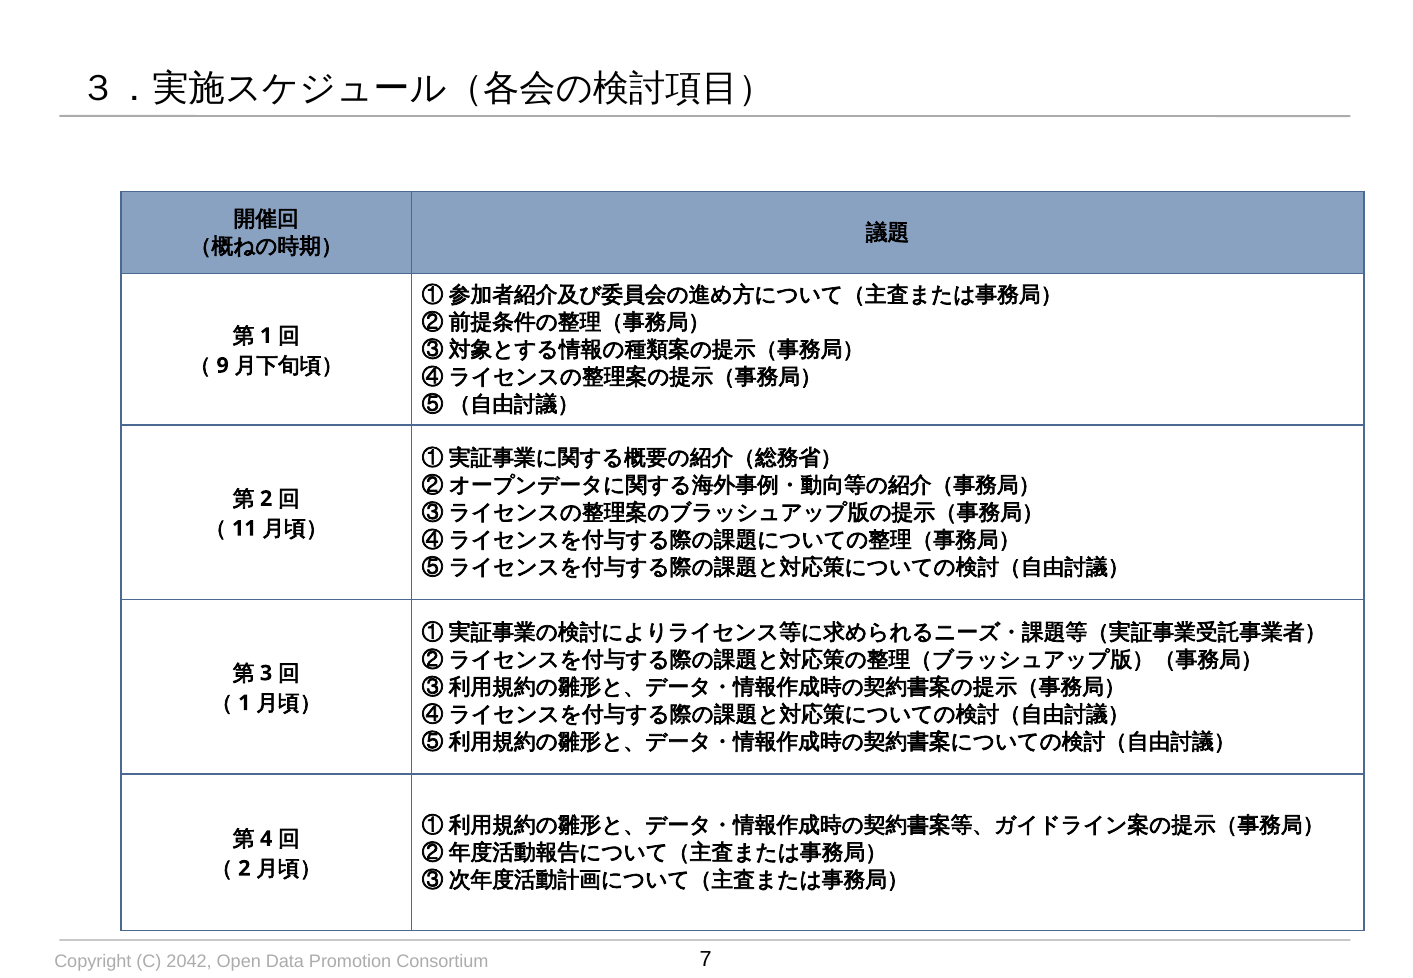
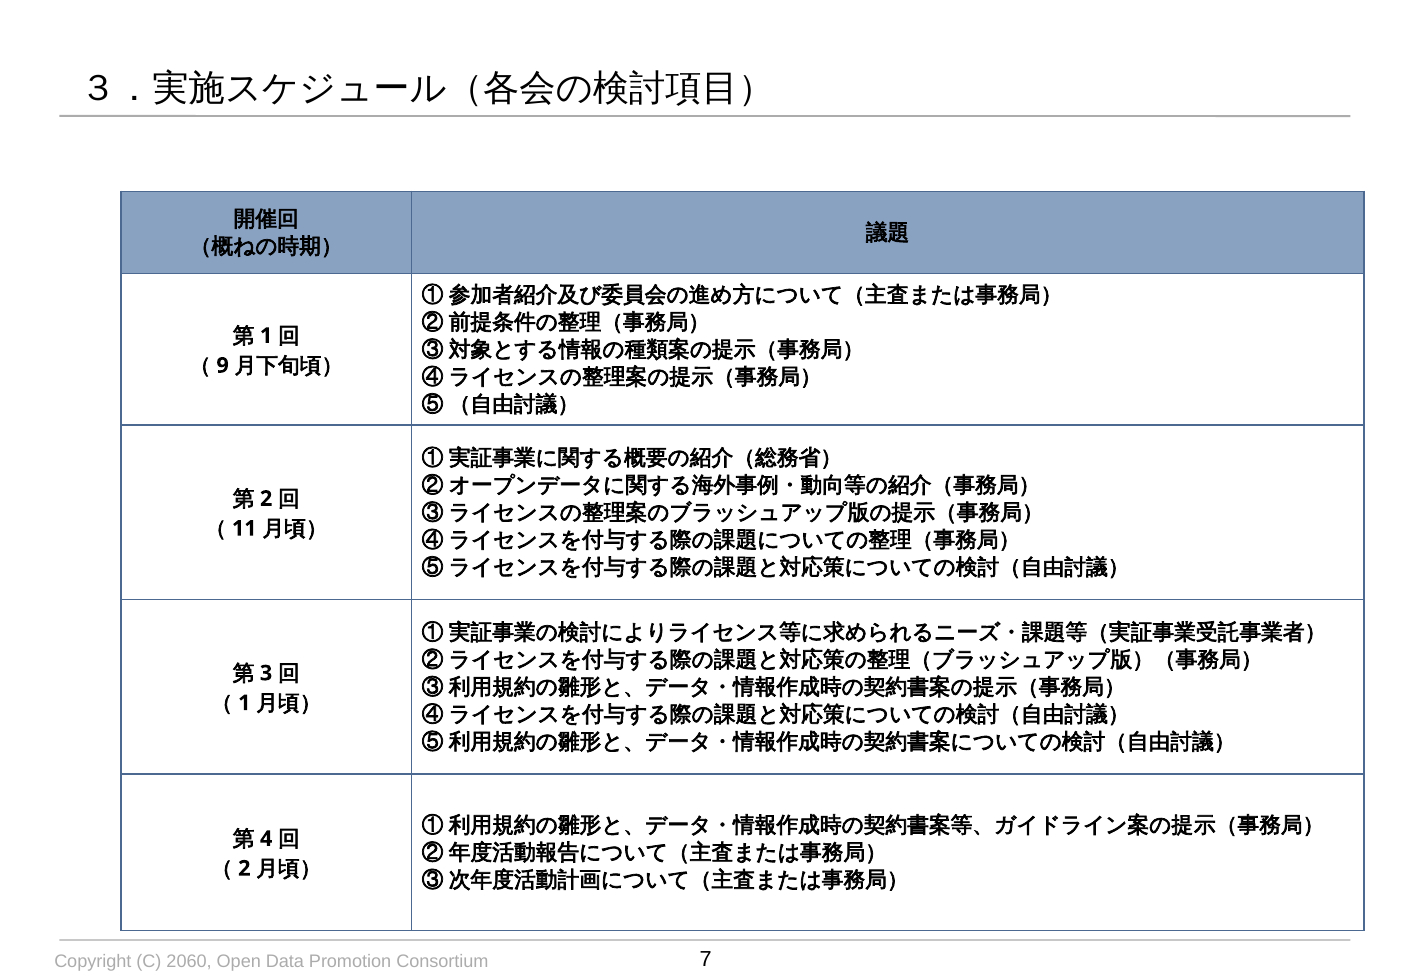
2042: 2042 -> 2060 (189, 961)
